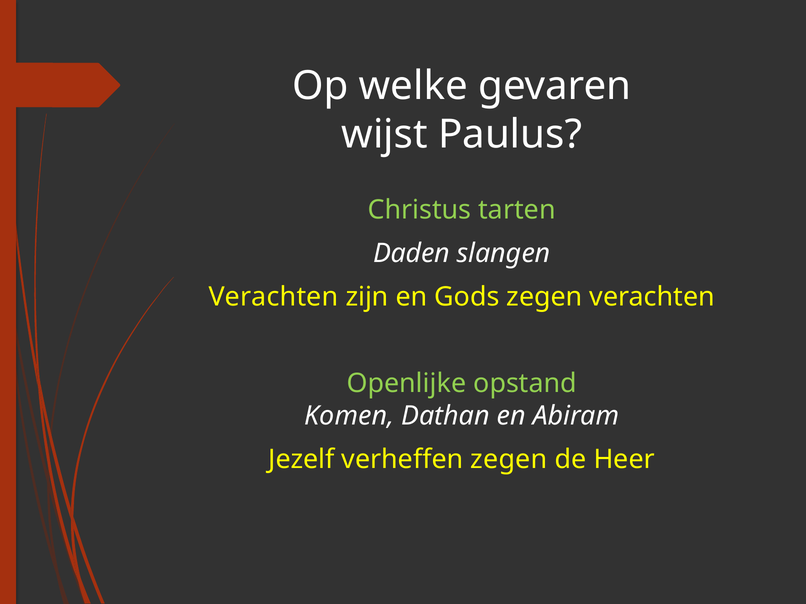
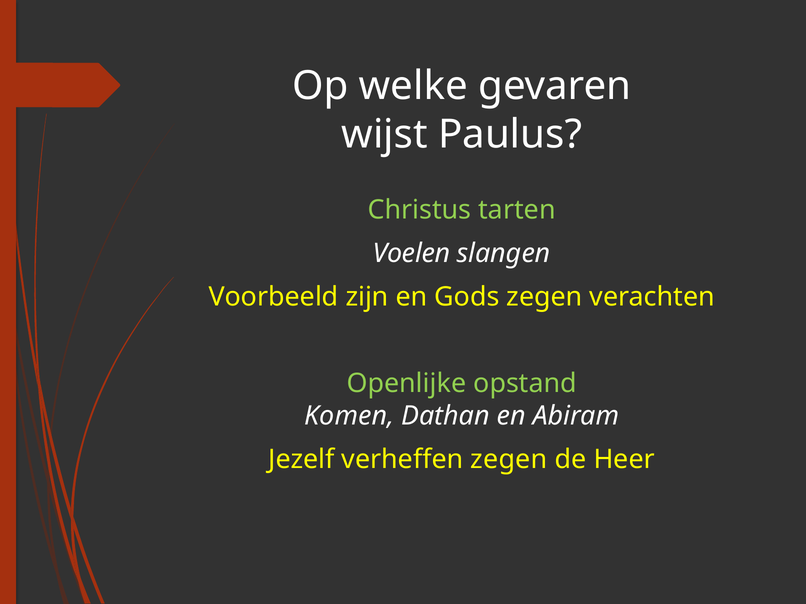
Daden: Daden -> Voelen (411, 254)
Verachten: Verachten -> Voorbeeld (274, 297)
